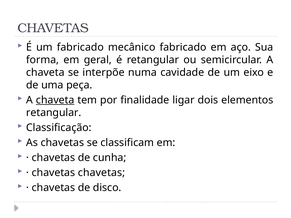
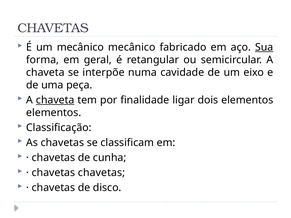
um fabricado: fabricado -> mecânico (80, 47)
Sua underline: none -> present (264, 47)
retangular: retangular -> elementos (54, 113)
